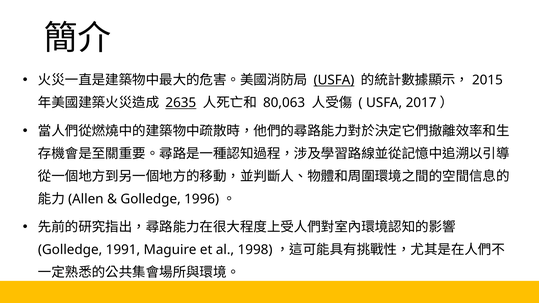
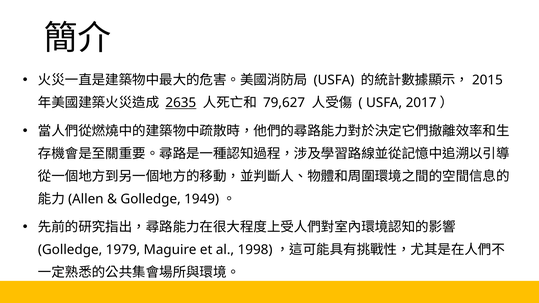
USFA underline: present -> none (334, 80)
80,063: 80,063 -> 79,627 (284, 103)
1996: 1996 -> 1949 (202, 199)
1991: 1991 -> 1979 (123, 250)
